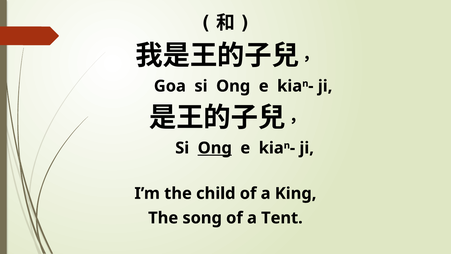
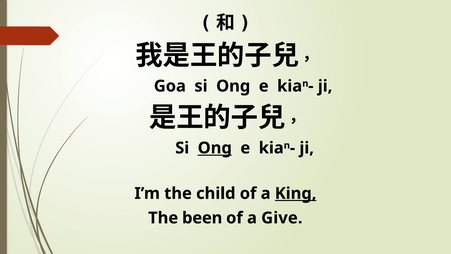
King underline: none -> present (296, 193)
song: song -> been (202, 218)
Tent: Tent -> Give (282, 218)
